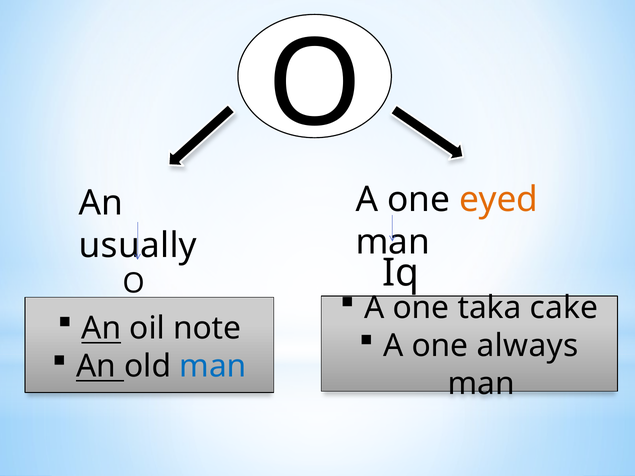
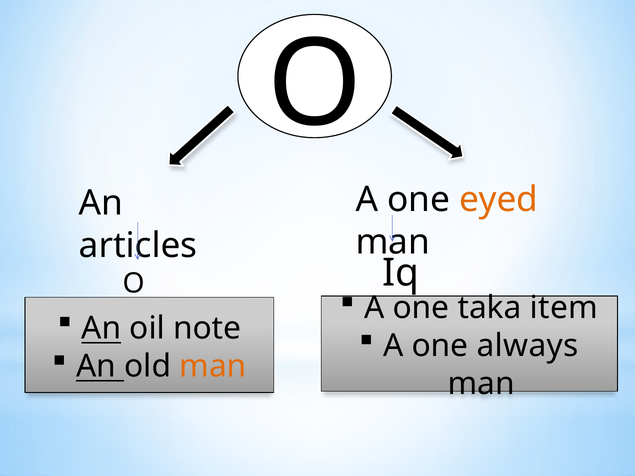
usually: usually -> articles (138, 246)
cake: cake -> item (564, 308)
man colour: blue -> orange (213, 366)
